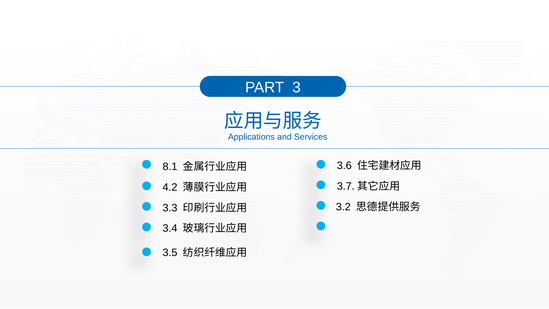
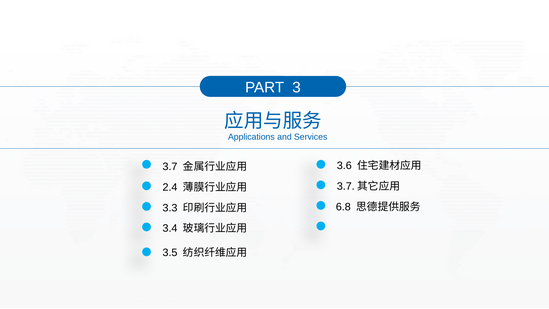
8.1: 8.1 -> 3.7 (170, 167)
4.2: 4.2 -> 2.4 (170, 187)
3.2: 3.2 -> 6.8 (343, 207)
